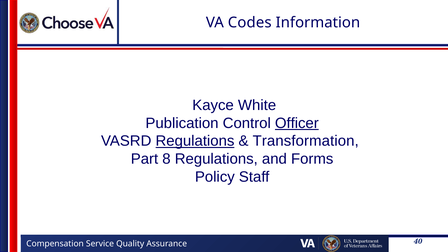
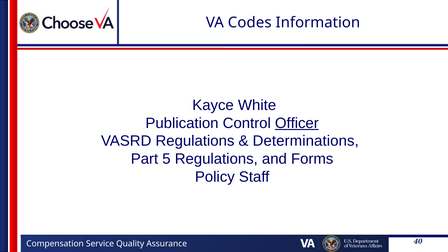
Regulations underline: present -> none (195, 141)
Transformation: Transformation -> Determinations (306, 141)
8: 8 -> 5 (166, 159)
